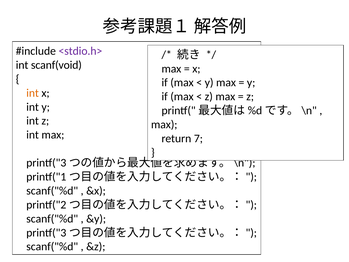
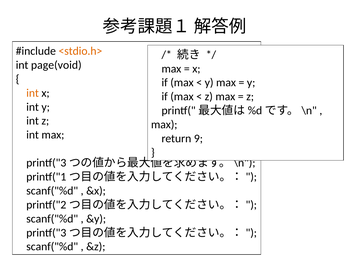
<stdio.h> colour: purple -> orange (80, 51)
scanf(void: scanf(void -> page(void (56, 65)
7: 7 -> 9 (198, 138)
